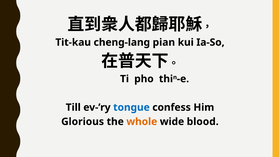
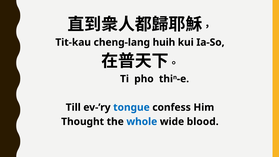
pian: pian -> huih (164, 42)
Glorious: Glorious -> Thought (83, 122)
whole colour: orange -> blue (142, 122)
